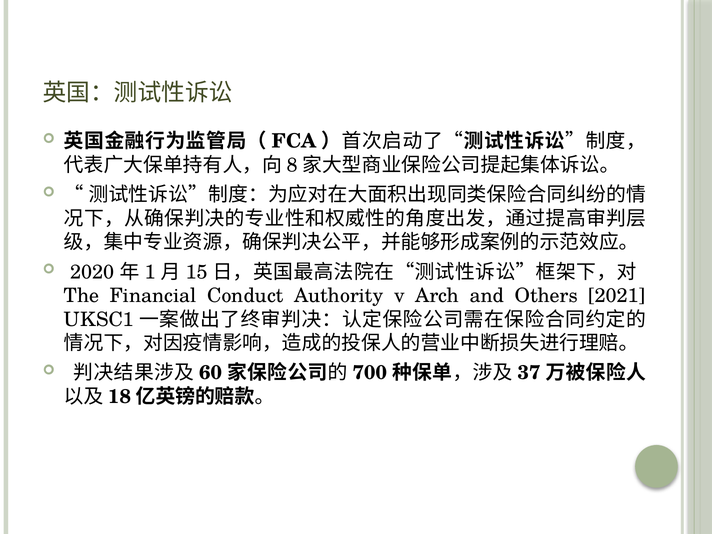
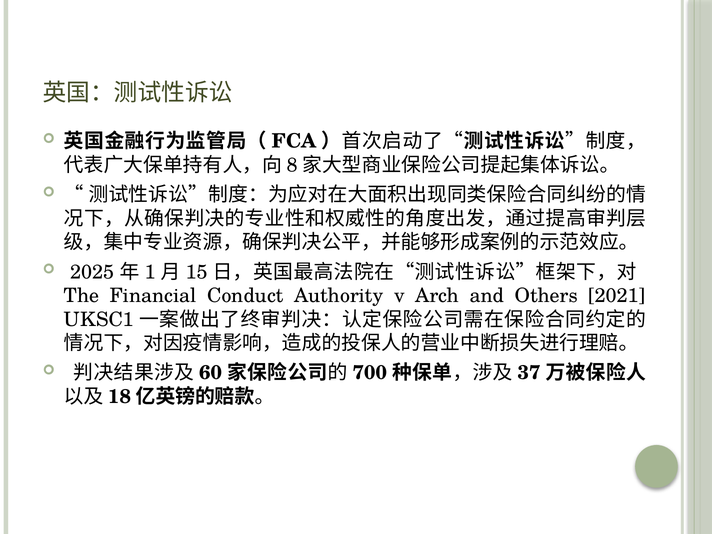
2020: 2020 -> 2025 (92, 272)
